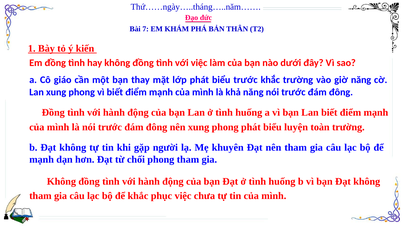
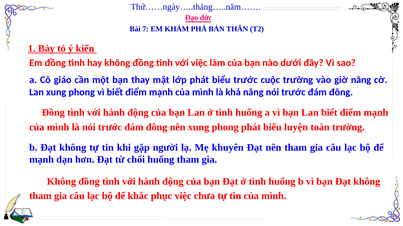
trước khắc: khắc -> cuộc (270, 80)
chối phong: phong -> huống (161, 160)
